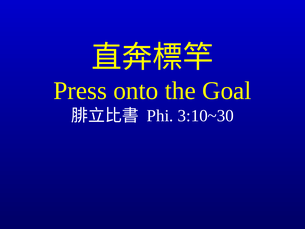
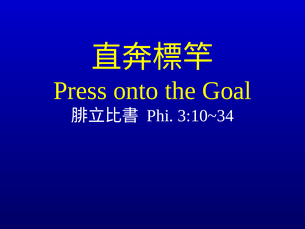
3:10~30: 3:10~30 -> 3:10~34 (206, 116)
